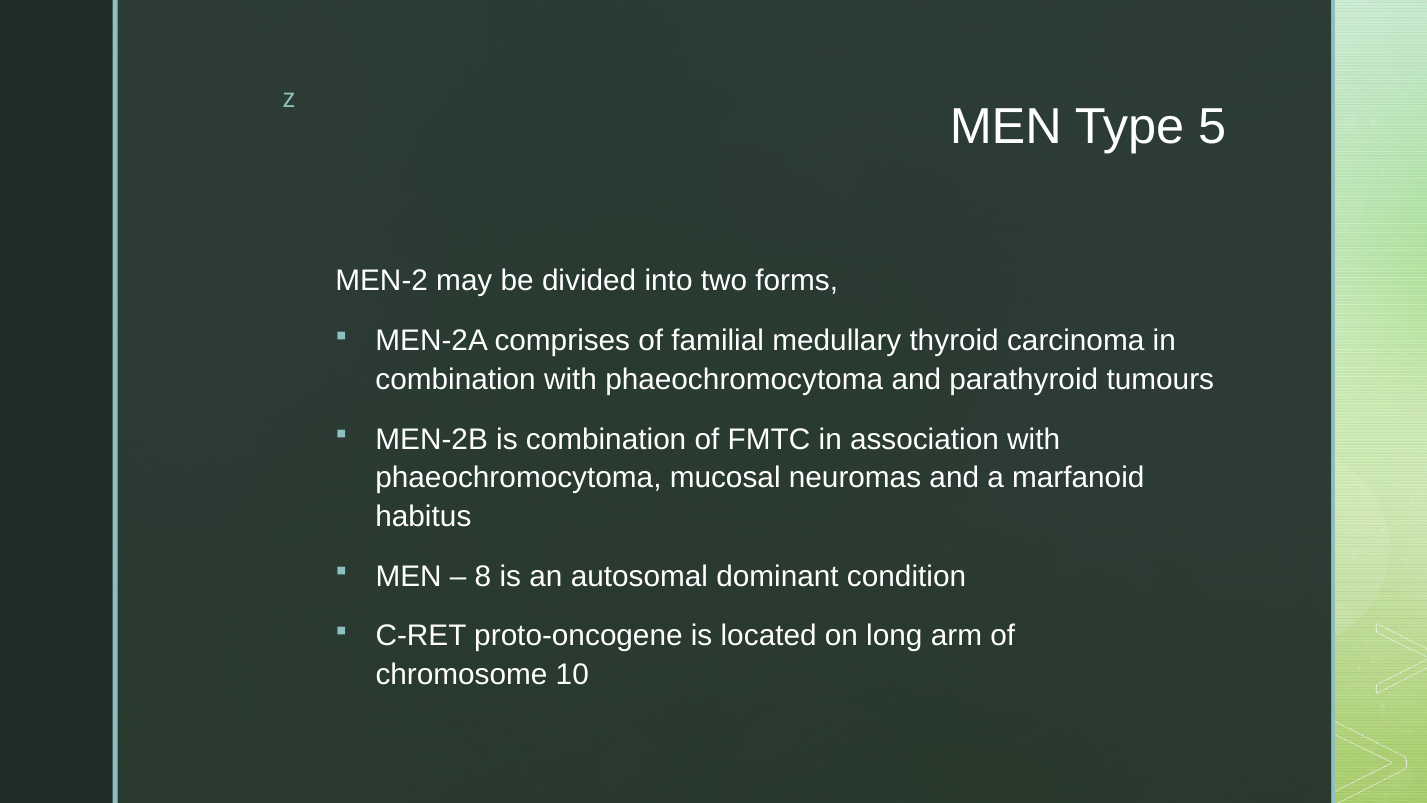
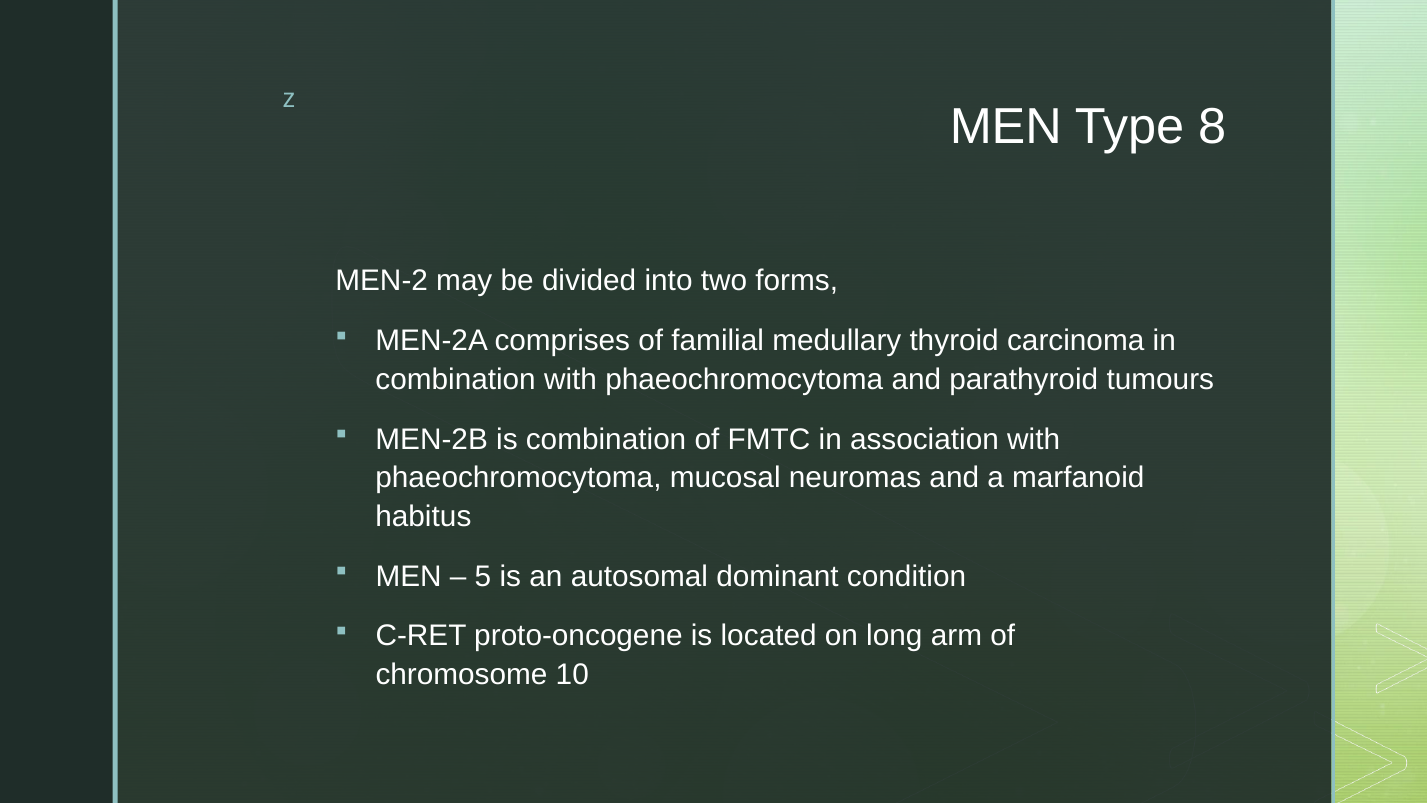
5: 5 -> 8 (1212, 127)
8: 8 -> 5 (483, 576)
